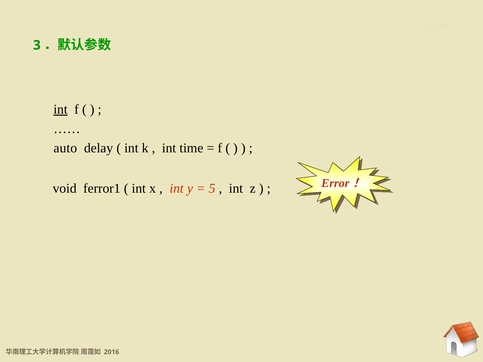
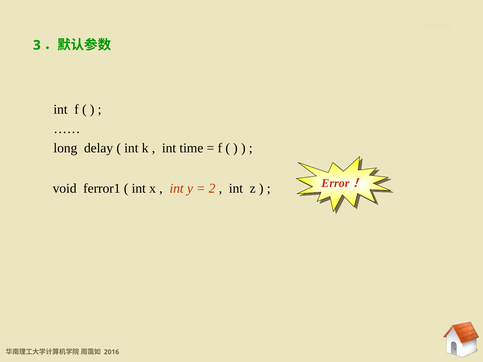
int underline: present -> none (61, 110)
auto: auto -> long (65, 148)
5: 5 -> 2 (212, 189)
